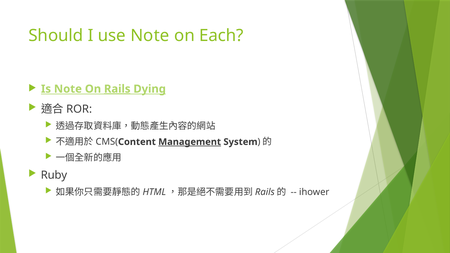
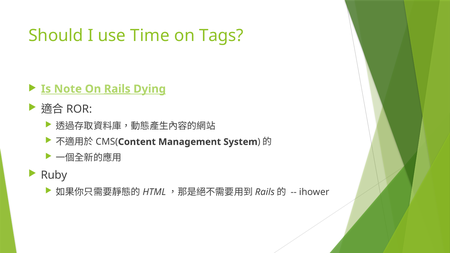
use Note: Note -> Time (150, 35)
Each: Each -> Tags (221, 35)
Management underline: present -> none (190, 142)
